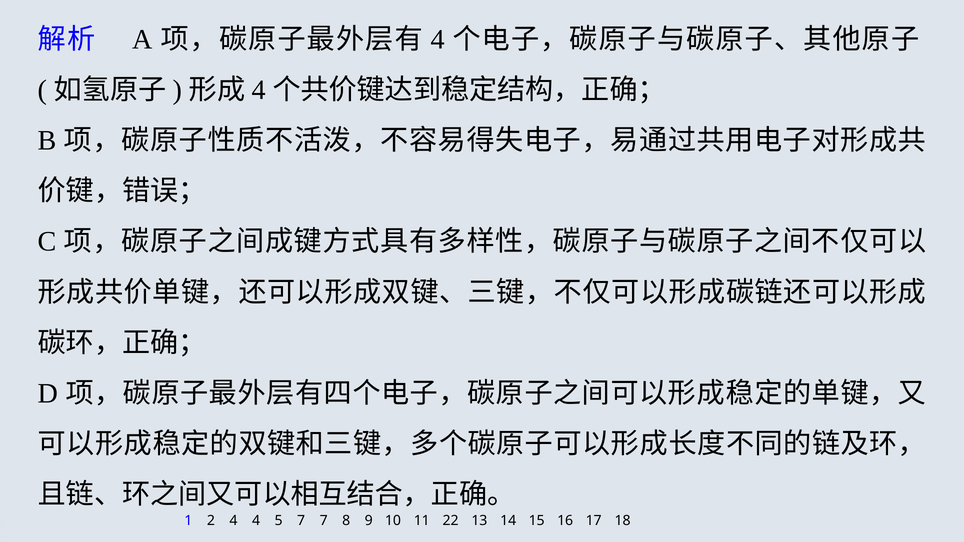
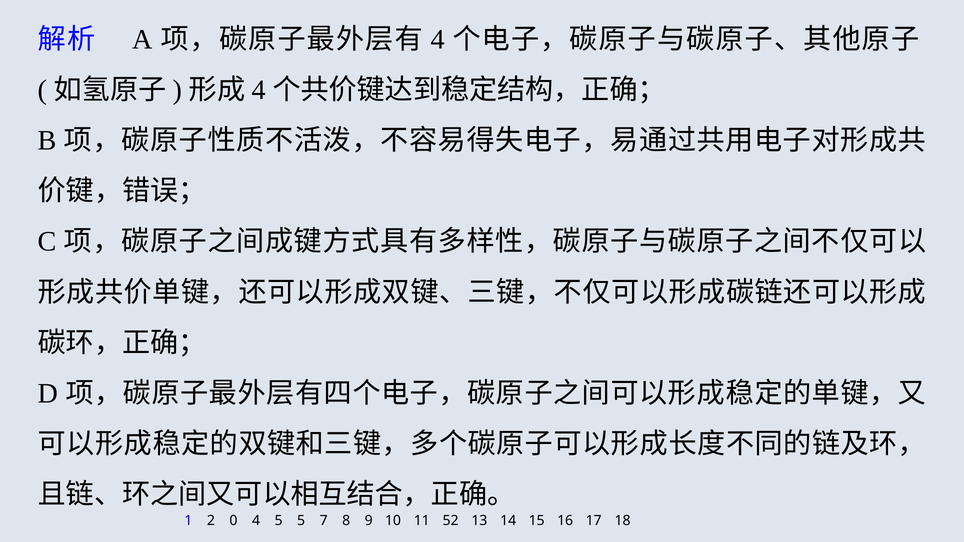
2 4: 4 -> 0 (233, 521)
5 7: 7 -> 5 (301, 521)
22: 22 -> 52 (451, 521)
